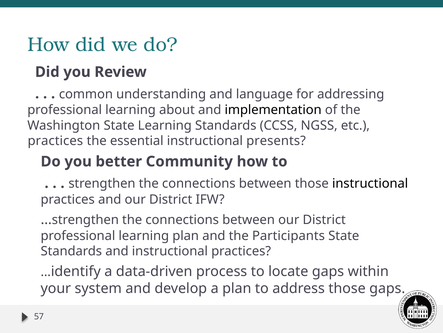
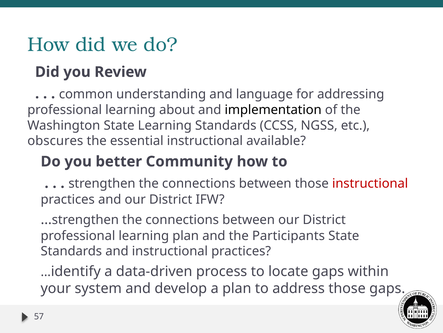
practices: practices -> obscures (55, 141)
presents: presents -> available (276, 141)
instructional colour: black -> red (370, 183)
